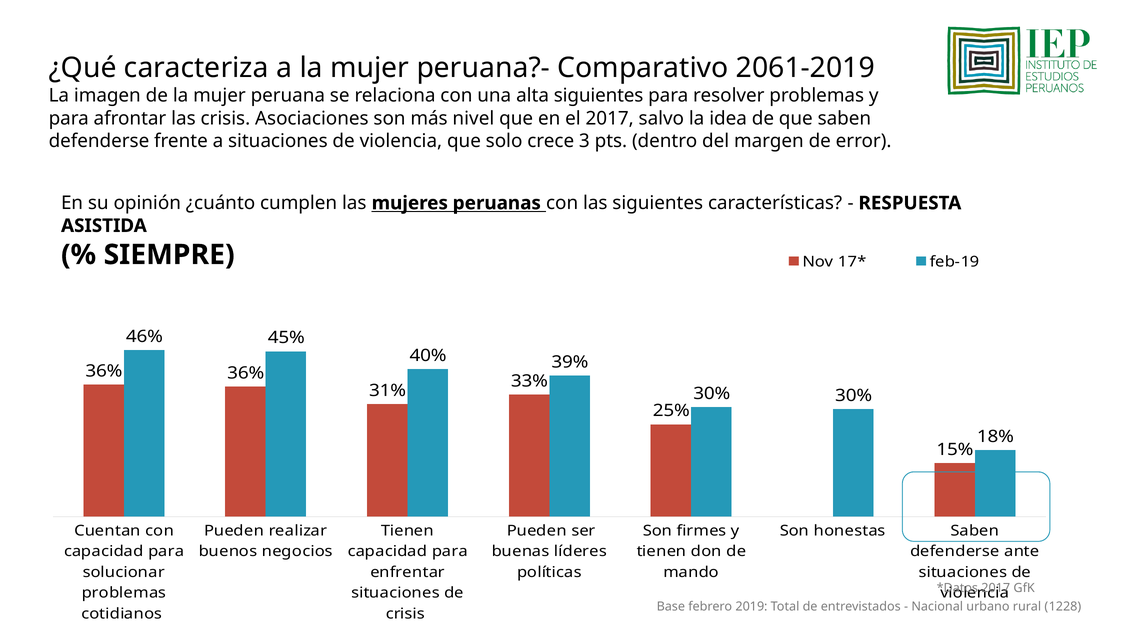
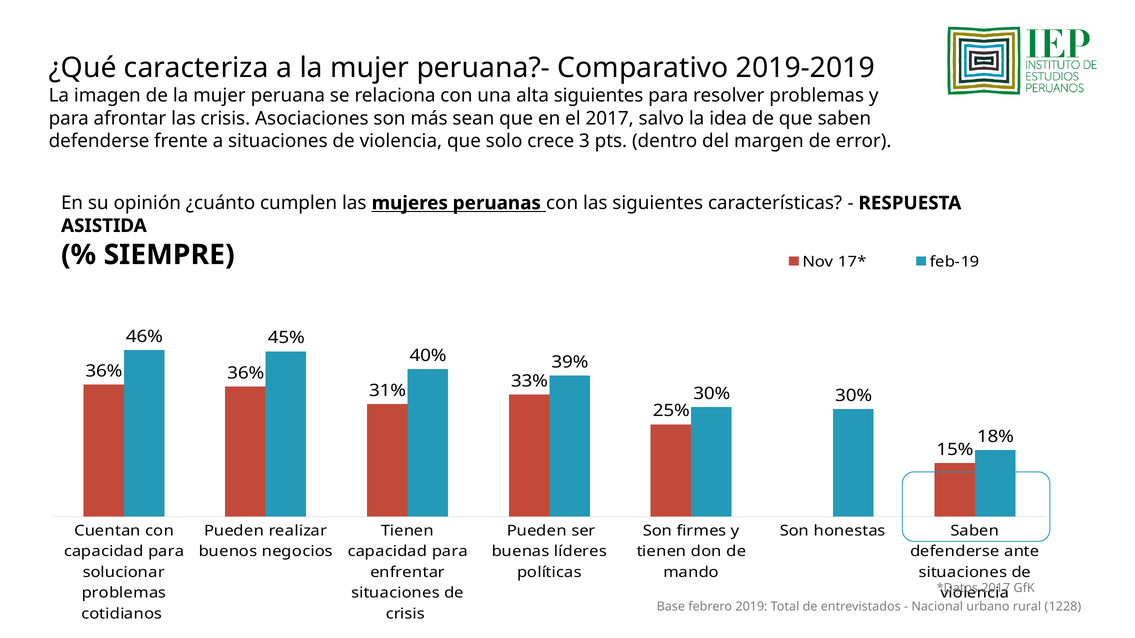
2061-2019: 2061-2019 -> 2019-2019 (805, 68)
nivel: nivel -> sean (473, 119)
